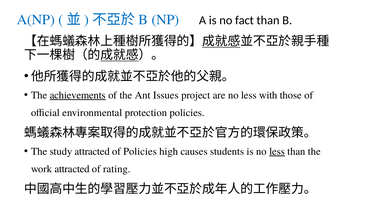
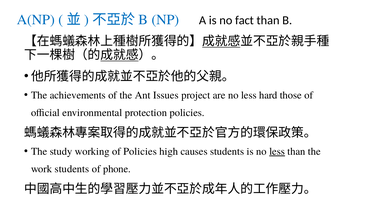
achievements underline: present -> none (78, 95)
with: with -> hard (268, 95)
study attracted: attracted -> working (92, 152)
work attracted: attracted -> students (72, 169)
rating: rating -> phone (117, 169)
